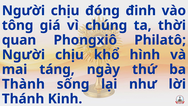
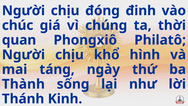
tông: tông -> chúc (18, 25)
